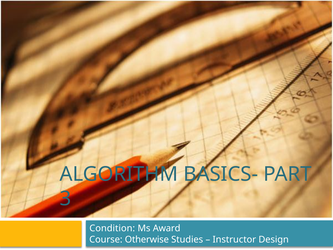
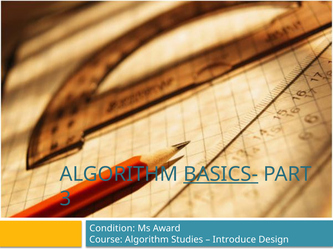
BASICS- underline: none -> present (221, 174)
Course Otherwise: Otherwise -> Algorithm (147, 239)
Instructor: Instructor -> Introduce (234, 239)
